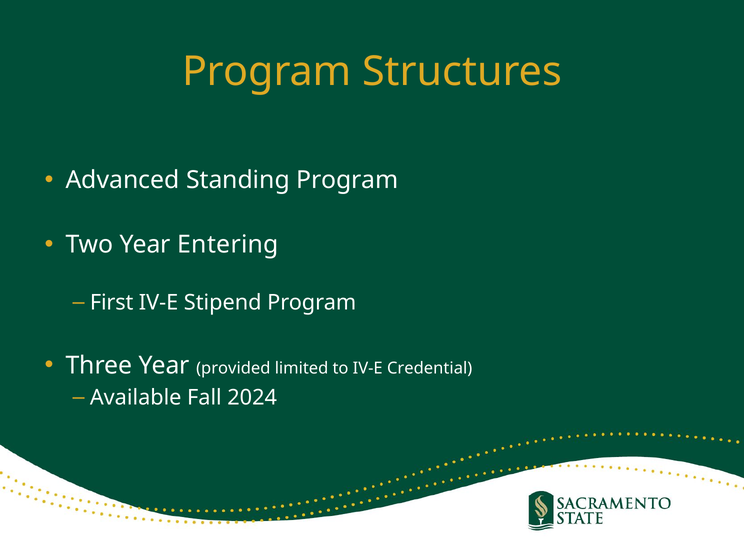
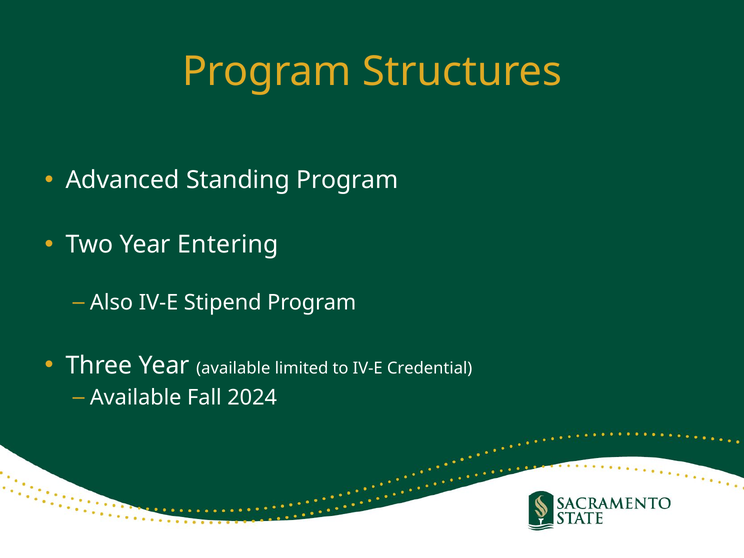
First: First -> Also (112, 303)
Year provided: provided -> available (233, 368)
